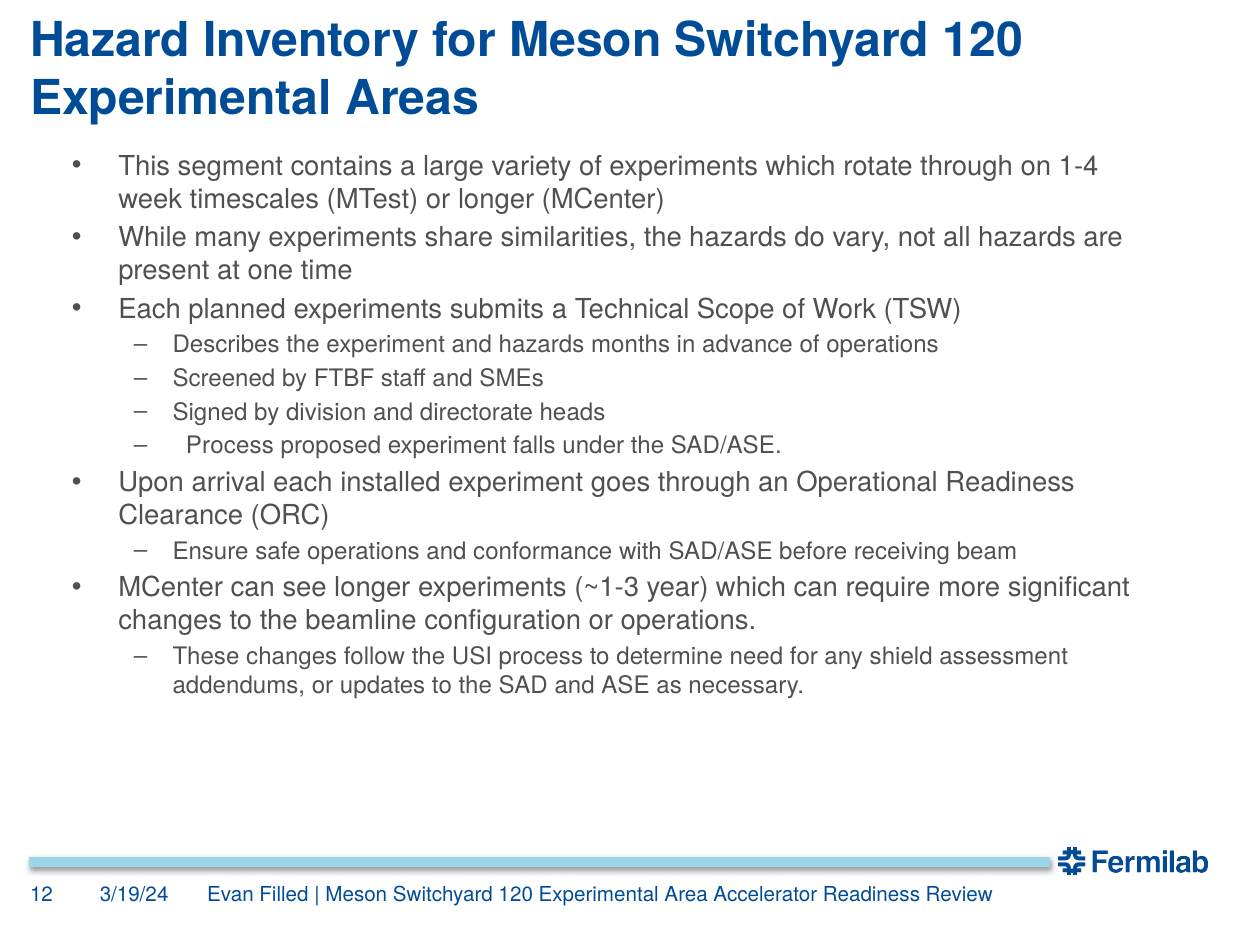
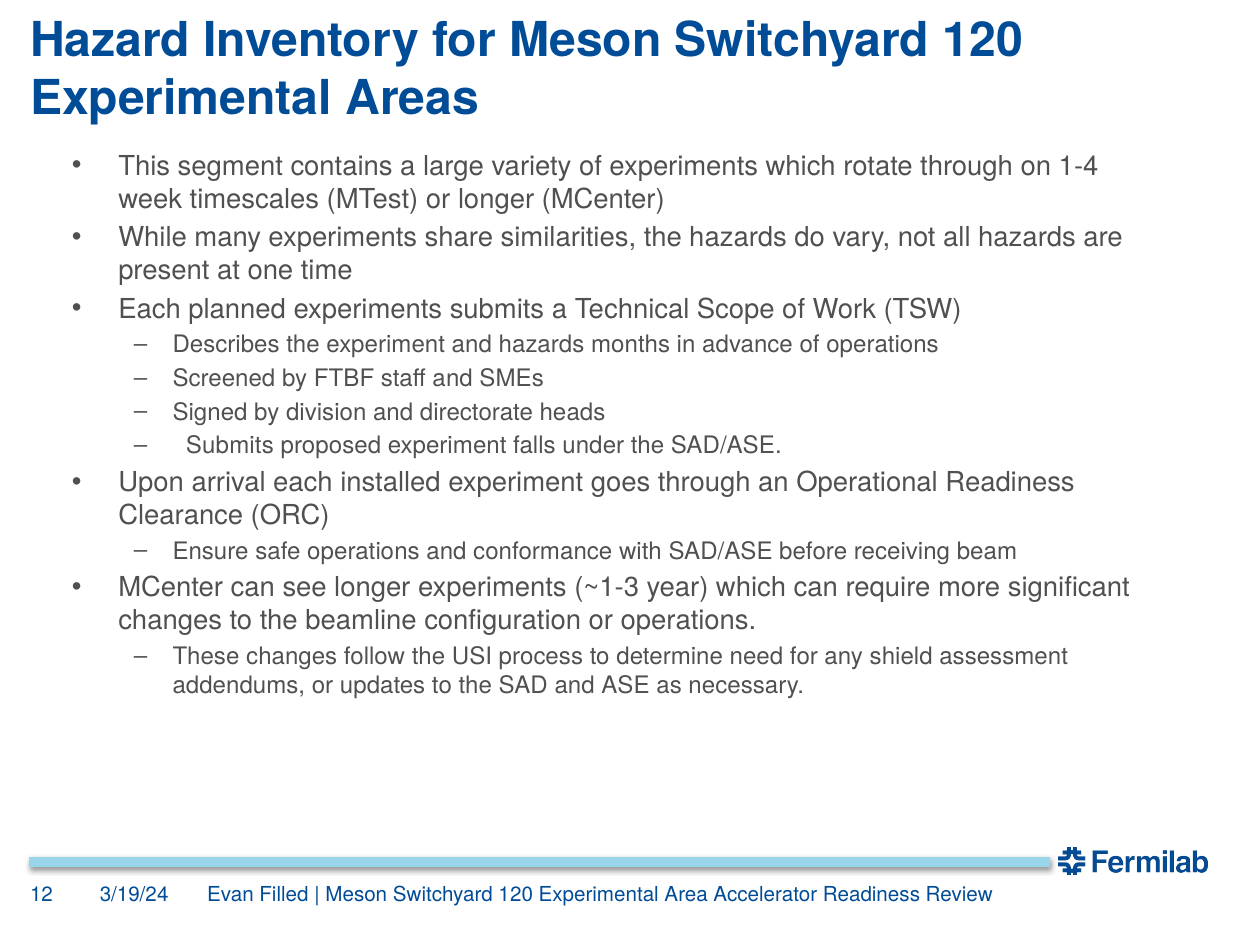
Process: Process -> Submits (230, 446)
